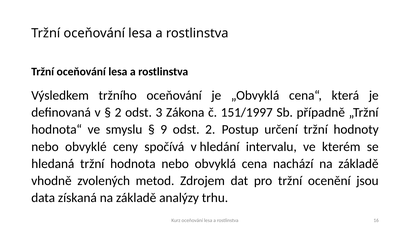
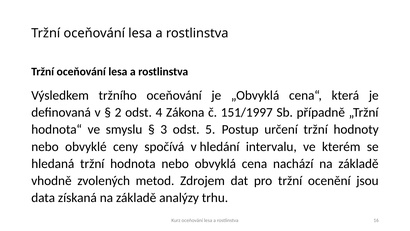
3: 3 -> 4 (159, 112)
9: 9 -> 3 (164, 129)
odst 2: 2 -> 5 (210, 129)
